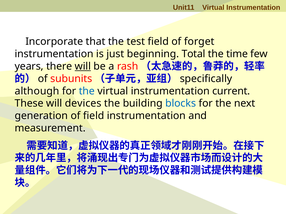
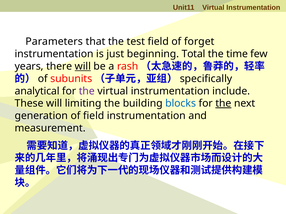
Incorporate: Incorporate -> Parameters (54, 42)
although: although -> analytical (37, 91)
the colour: blue -> purple (87, 91)
current: current -> include (231, 91)
devices: devices -> limiting (83, 104)
the underline: none -> present (223, 104)
